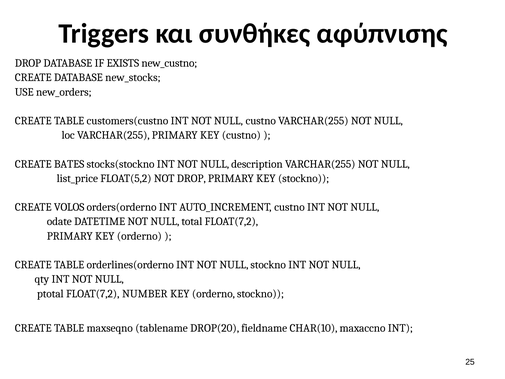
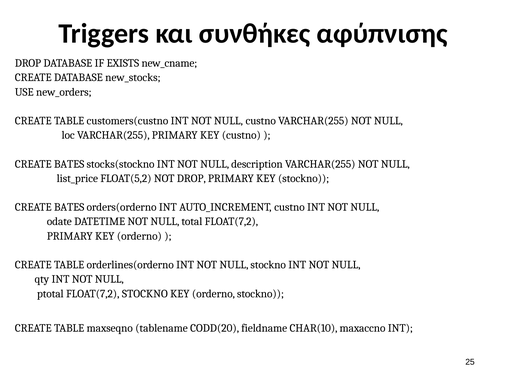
new_custno: new_custno -> new_cname (169, 63)
VOLOS: VOLOS -> BATES (69, 207)
FLOAT(7,2 NUMBER: NUMBER -> STOCKNO (145, 293)
DROP(20: DROP(20 -> CODD(20 (215, 328)
